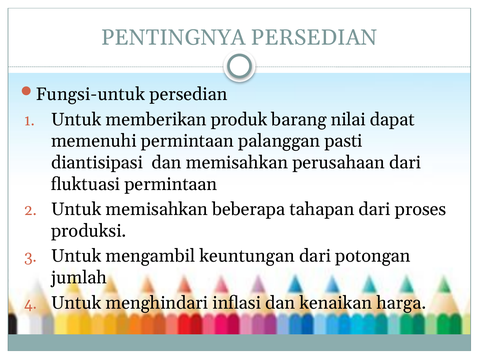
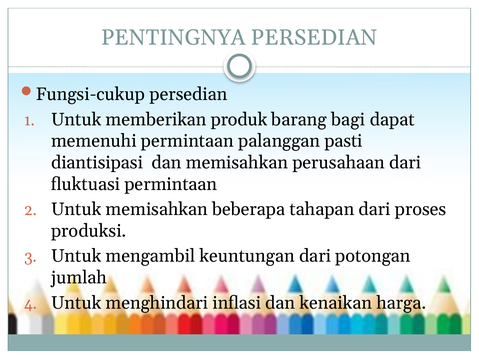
Fungsi-untuk: Fungsi-untuk -> Fungsi-cukup (90, 94)
nilai: nilai -> bagi (348, 120)
